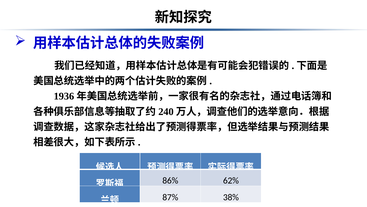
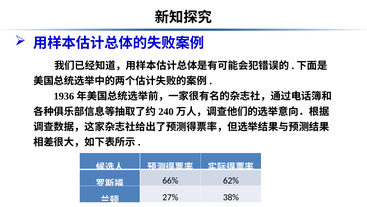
86%: 86% -> 66% (170, 180)
87%: 87% -> 27% (170, 197)
